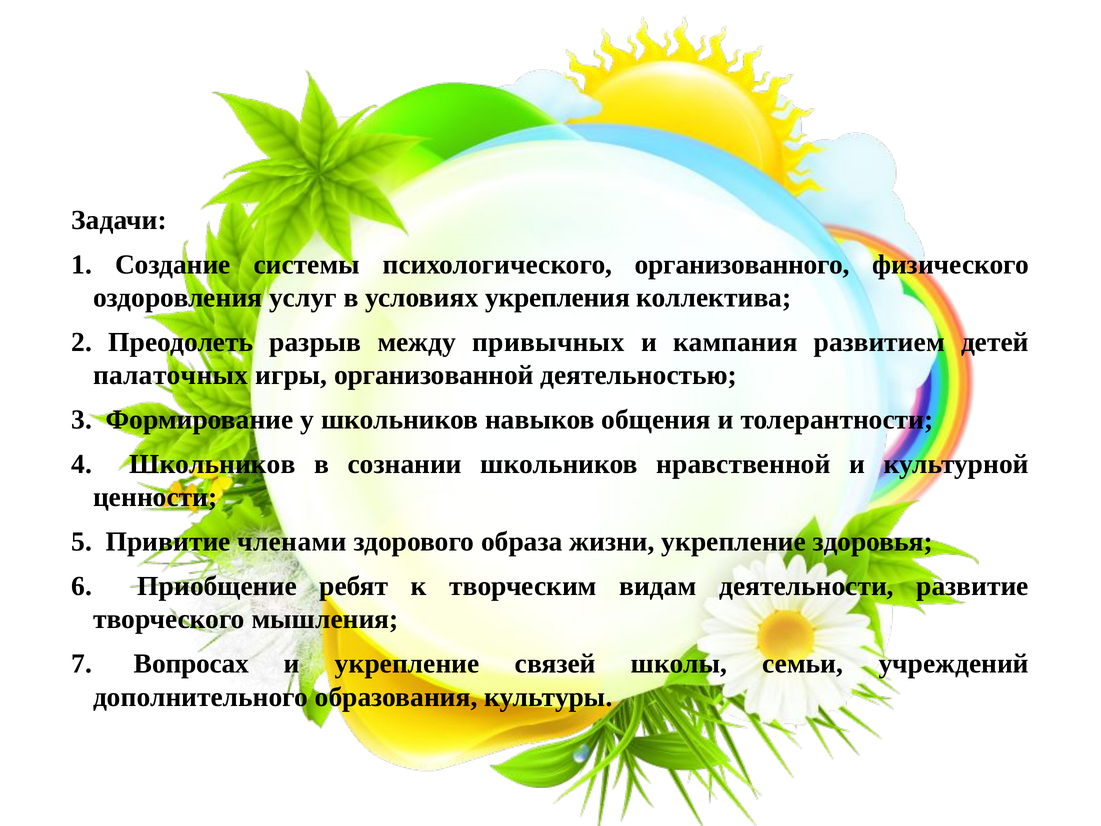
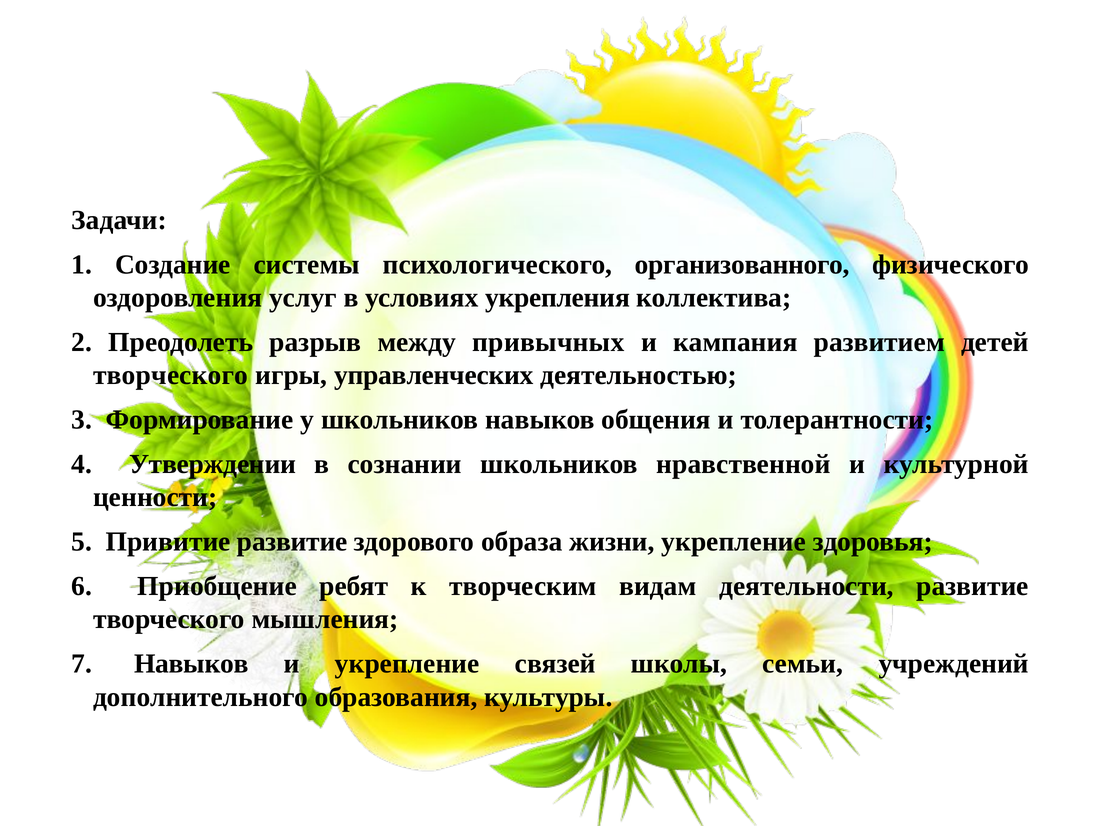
палаточных: палаточных -> творческого (171, 375)
организованной: организованной -> управленческих (434, 375)
4 Школьников: Школьников -> Утверждении (213, 464)
Привитие членами: членами -> развитие (292, 542)
7 Вопросах: Вопросах -> Навыков (191, 664)
